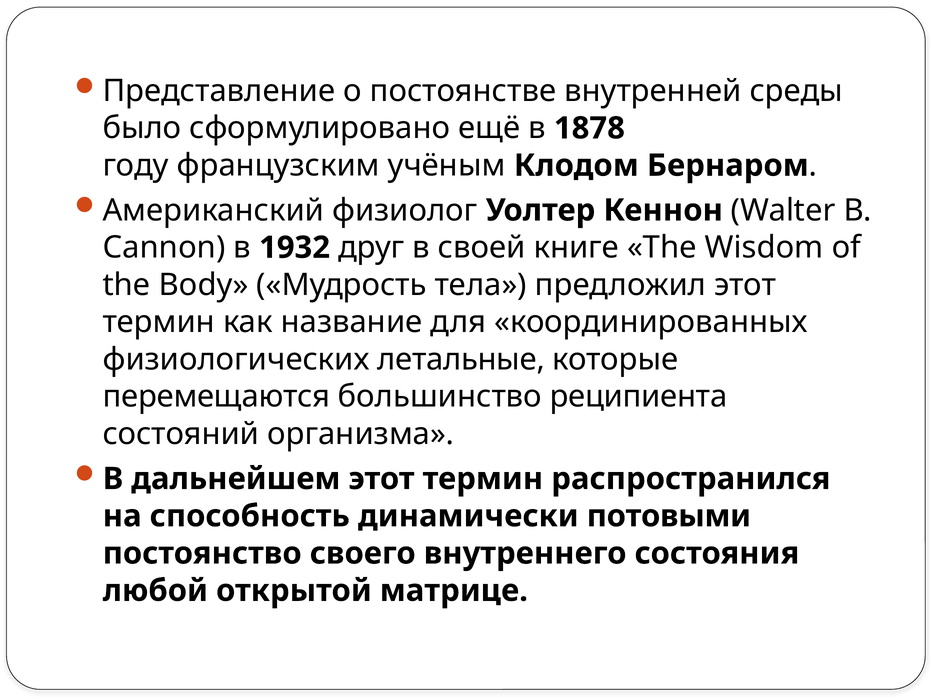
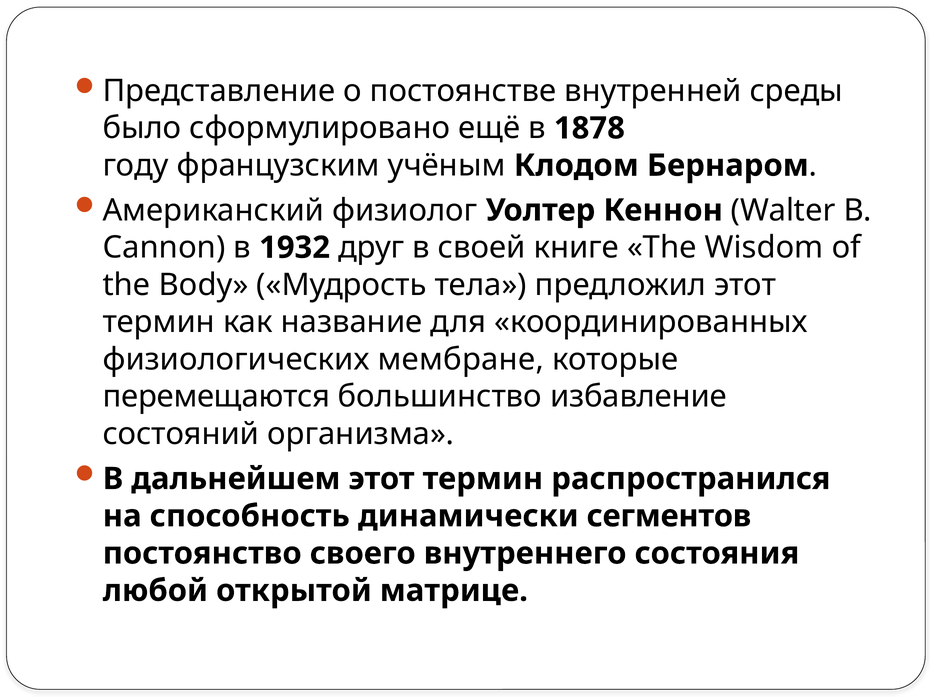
летальные: летальные -> мембране (461, 359)
реципиента: реципиента -> избавление (638, 397)
потовыми: потовыми -> сегментов (669, 516)
